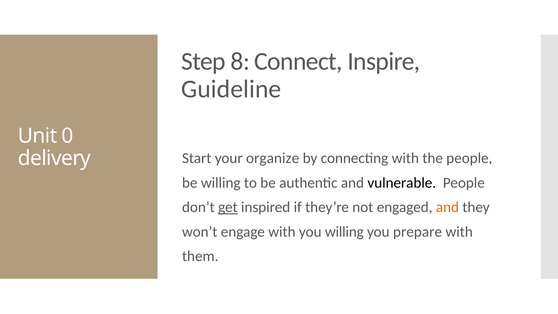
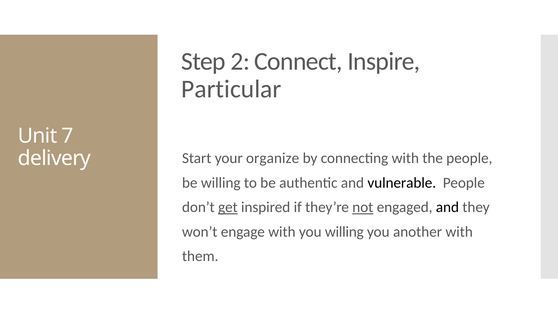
8: 8 -> 2 (240, 61)
Guideline: Guideline -> Particular (231, 89)
0: 0 -> 7 (68, 136)
not underline: none -> present (363, 207)
and colour: orange -> black (447, 207)
prepare: prepare -> another (418, 232)
